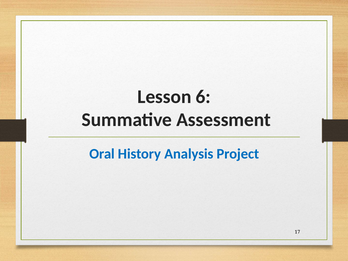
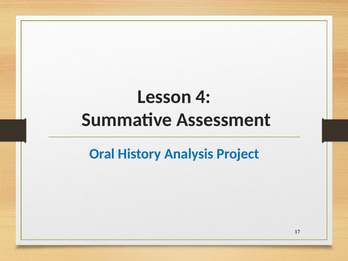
6: 6 -> 4 (203, 97)
